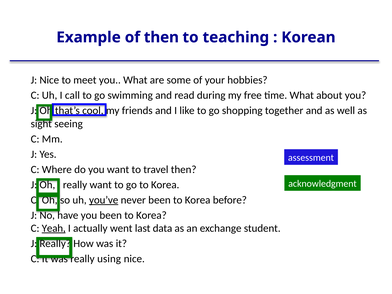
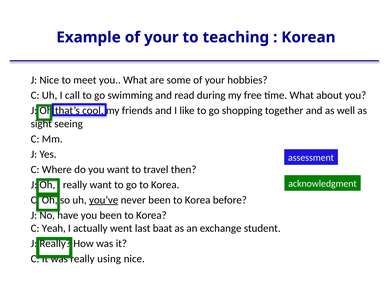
Example of then: then -> your (161, 37)
Yeah underline: present -> none (54, 228)
data: data -> baat (163, 228)
